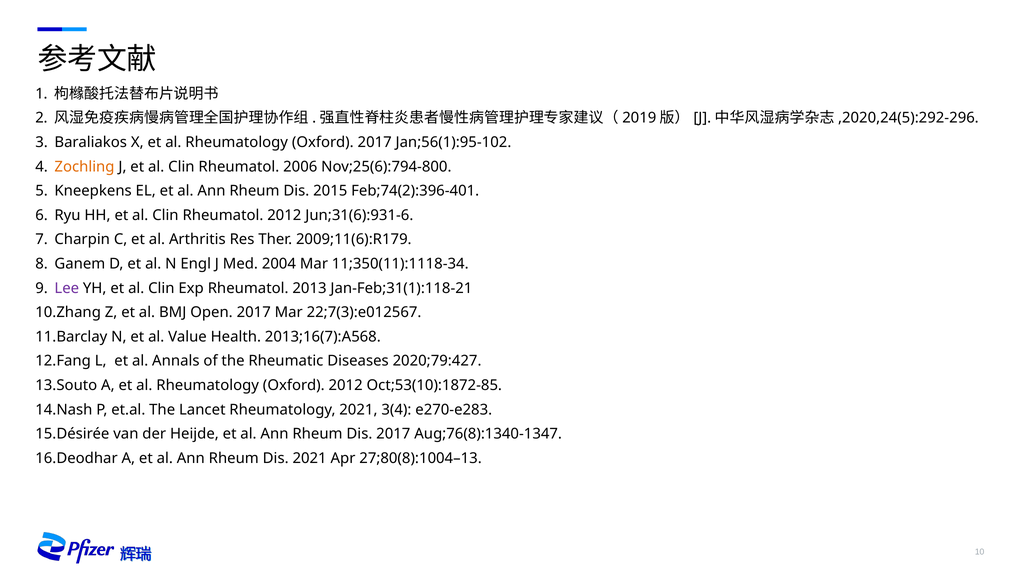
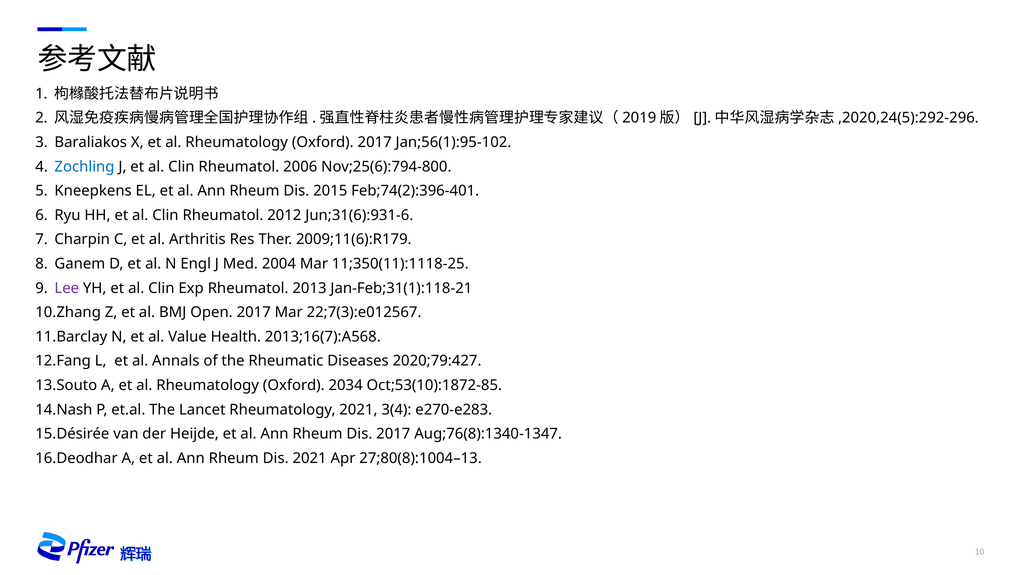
Zochling colour: orange -> blue (84, 167)
11;350(11):1118-34: 11;350(11):1118-34 -> 11;350(11):1118-25 (400, 264)
Oxford 2012: 2012 -> 2034 (346, 385)
